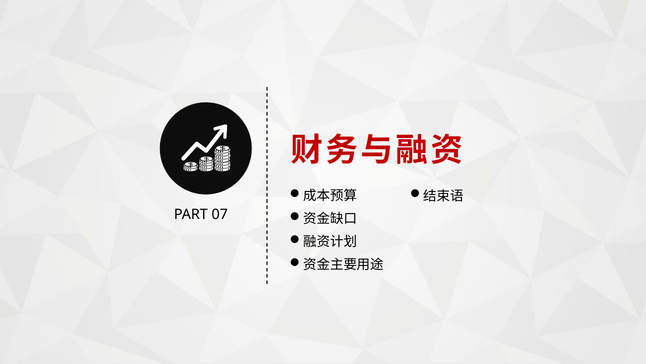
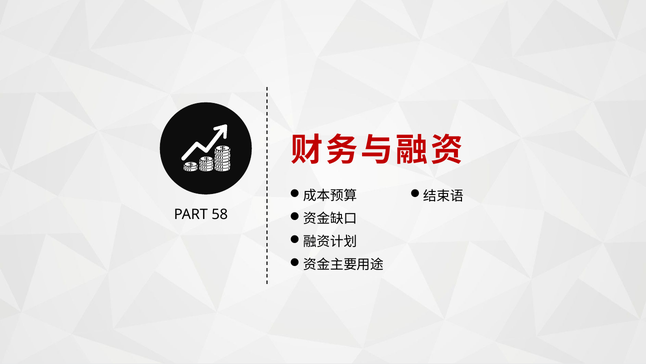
07: 07 -> 58 (220, 214)
